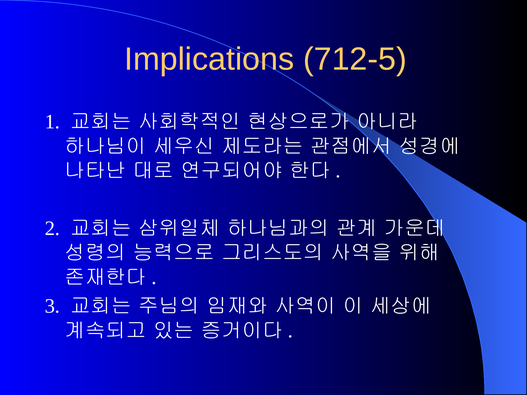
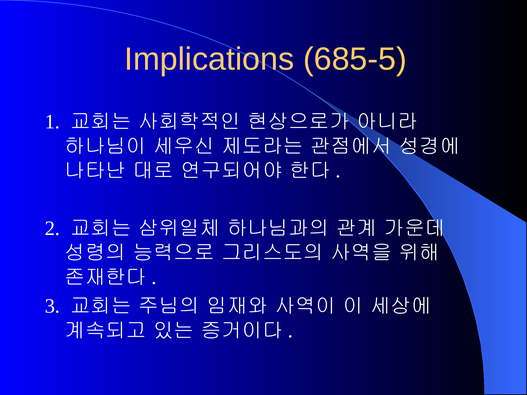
712-5: 712-5 -> 685-5 (355, 59)
